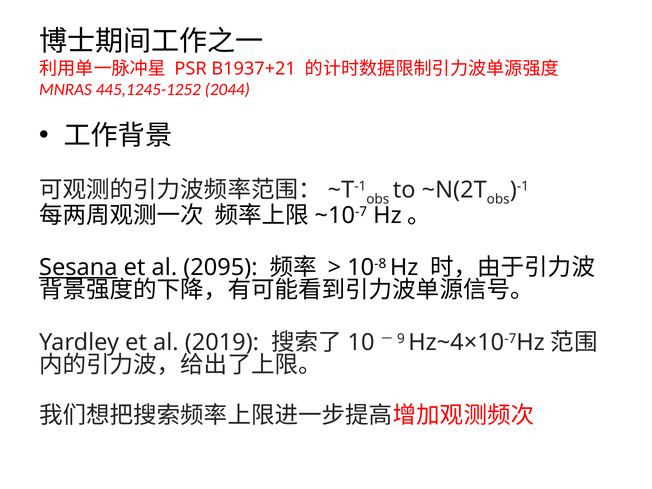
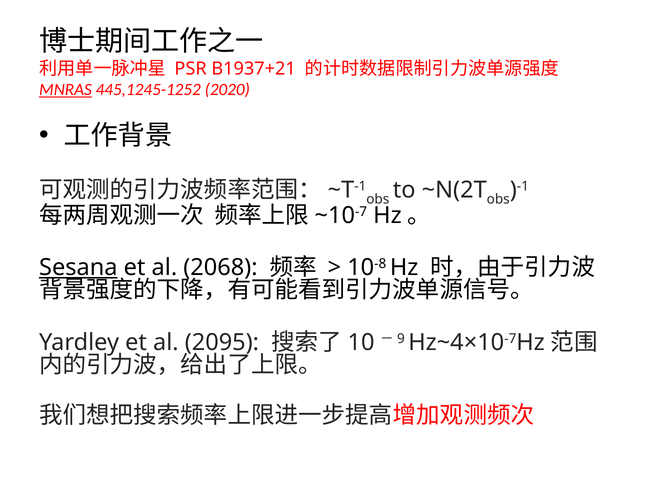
MNRAS underline: none -> present (65, 90)
2044: 2044 -> 2020 (227, 90)
2095: 2095 -> 2068 (220, 267)
2019: 2019 -> 2095 (222, 343)
